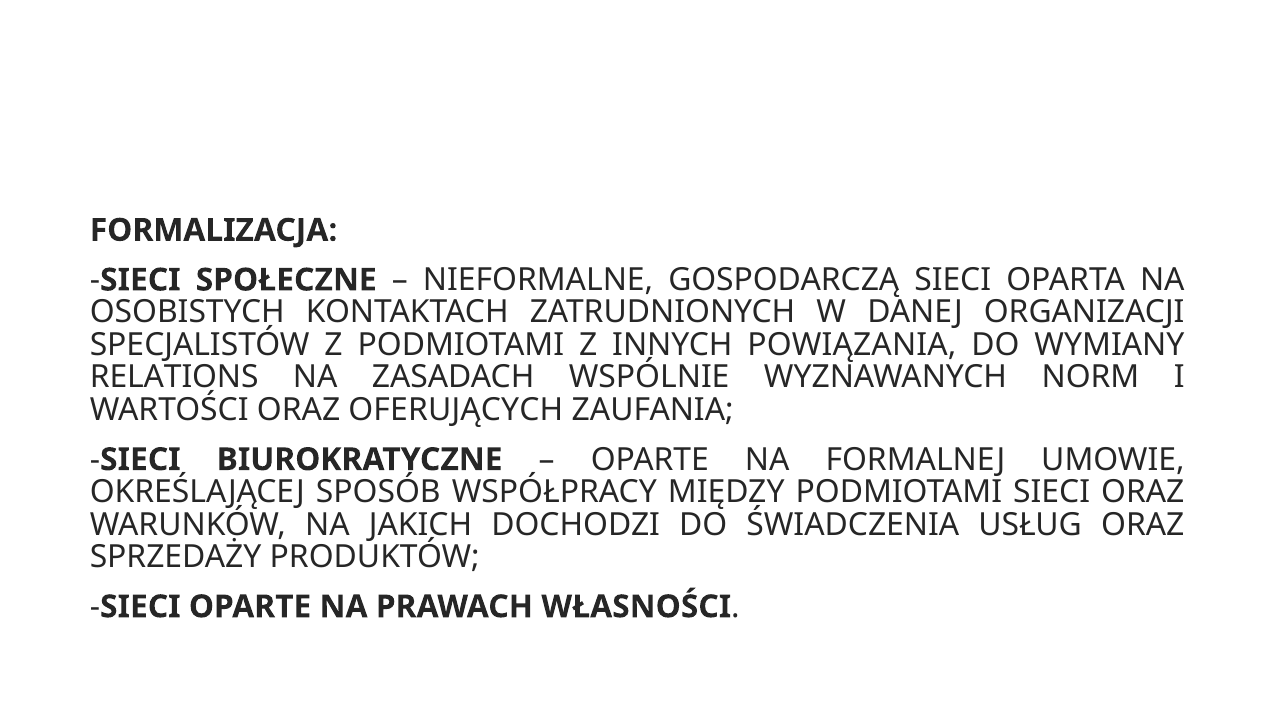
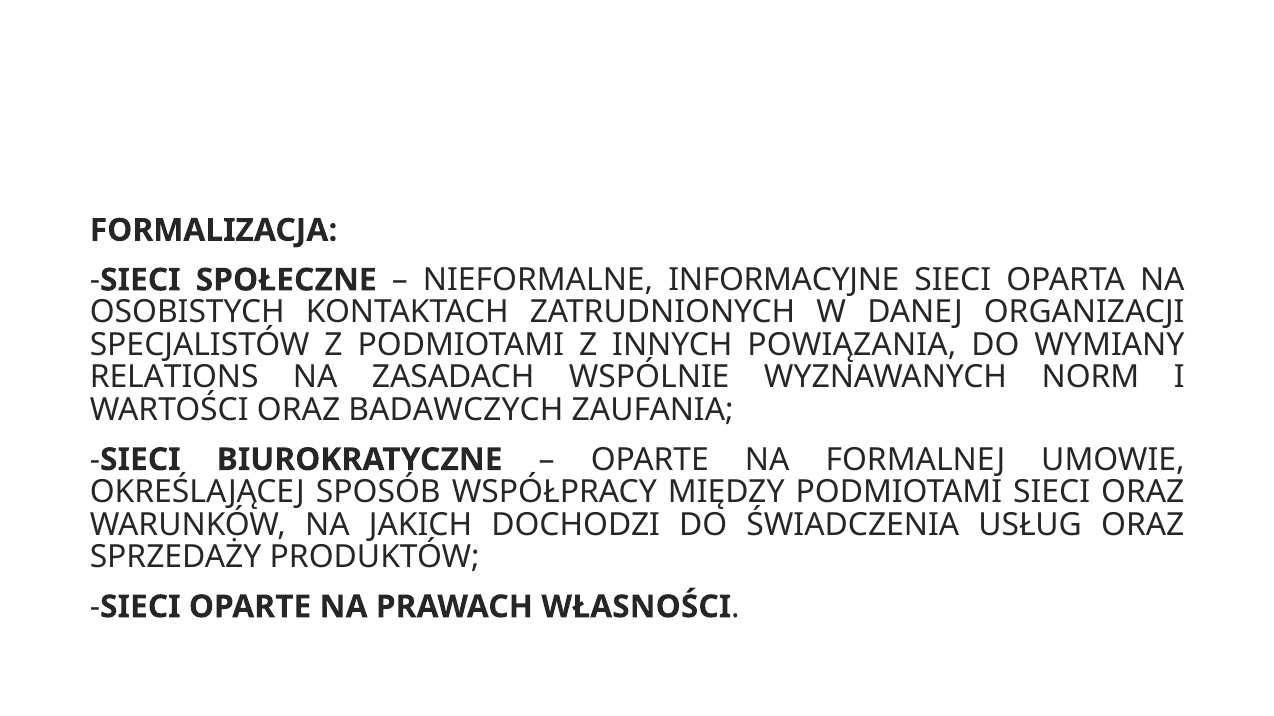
GOSPODARCZĄ: GOSPODARCZĄ -> INFORMACYJNE (784, 280)
OFERUJĄCYCH: OFERUJĄCYCH -> BADAWCZYCH (456, 410)
